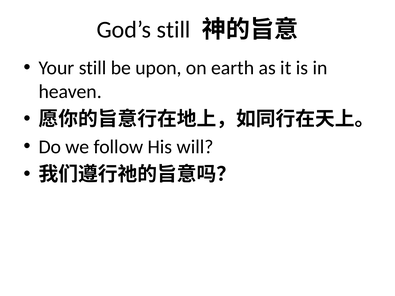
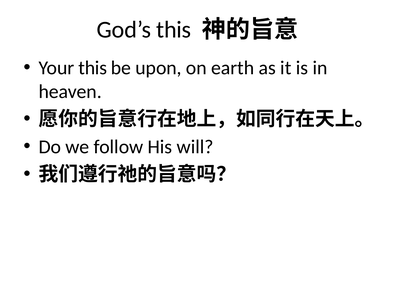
God’s still: still -> this (174, 30)
Your still: still -> this (93, 68)
